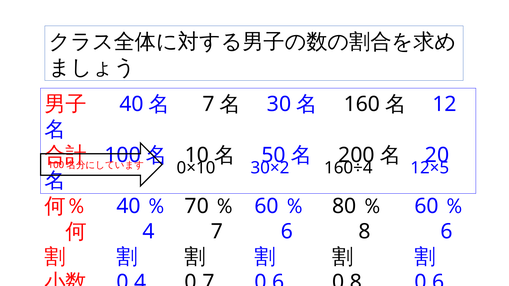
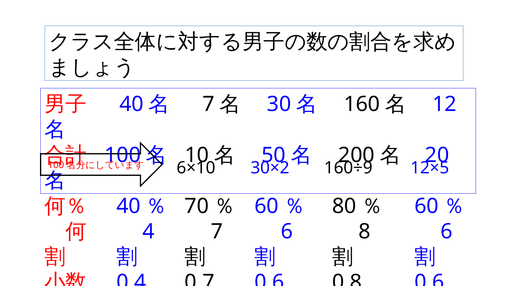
0×10: 0×10 -> 6×10 (196, 168)
160÷4: 160÷4 -> 160÷9 (348, 168)
